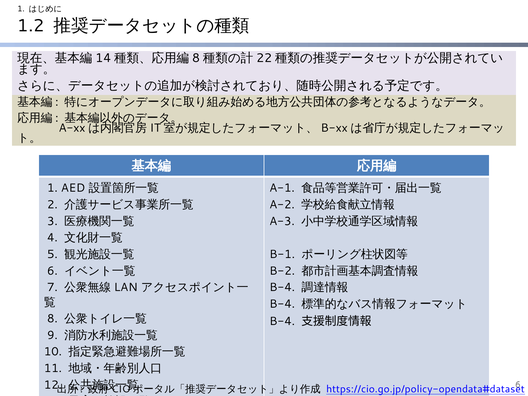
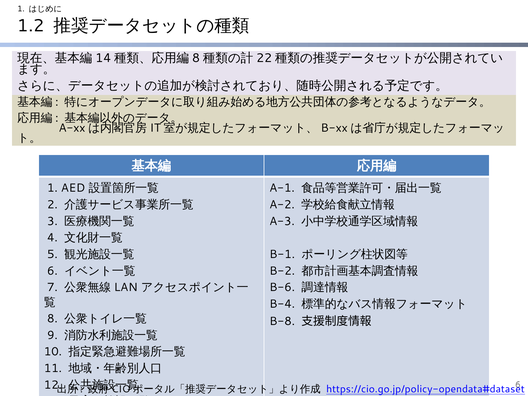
B-4: B-4 -> B-6 (282, 287)
B-4: B-4 -> B-8 (282, 321)
